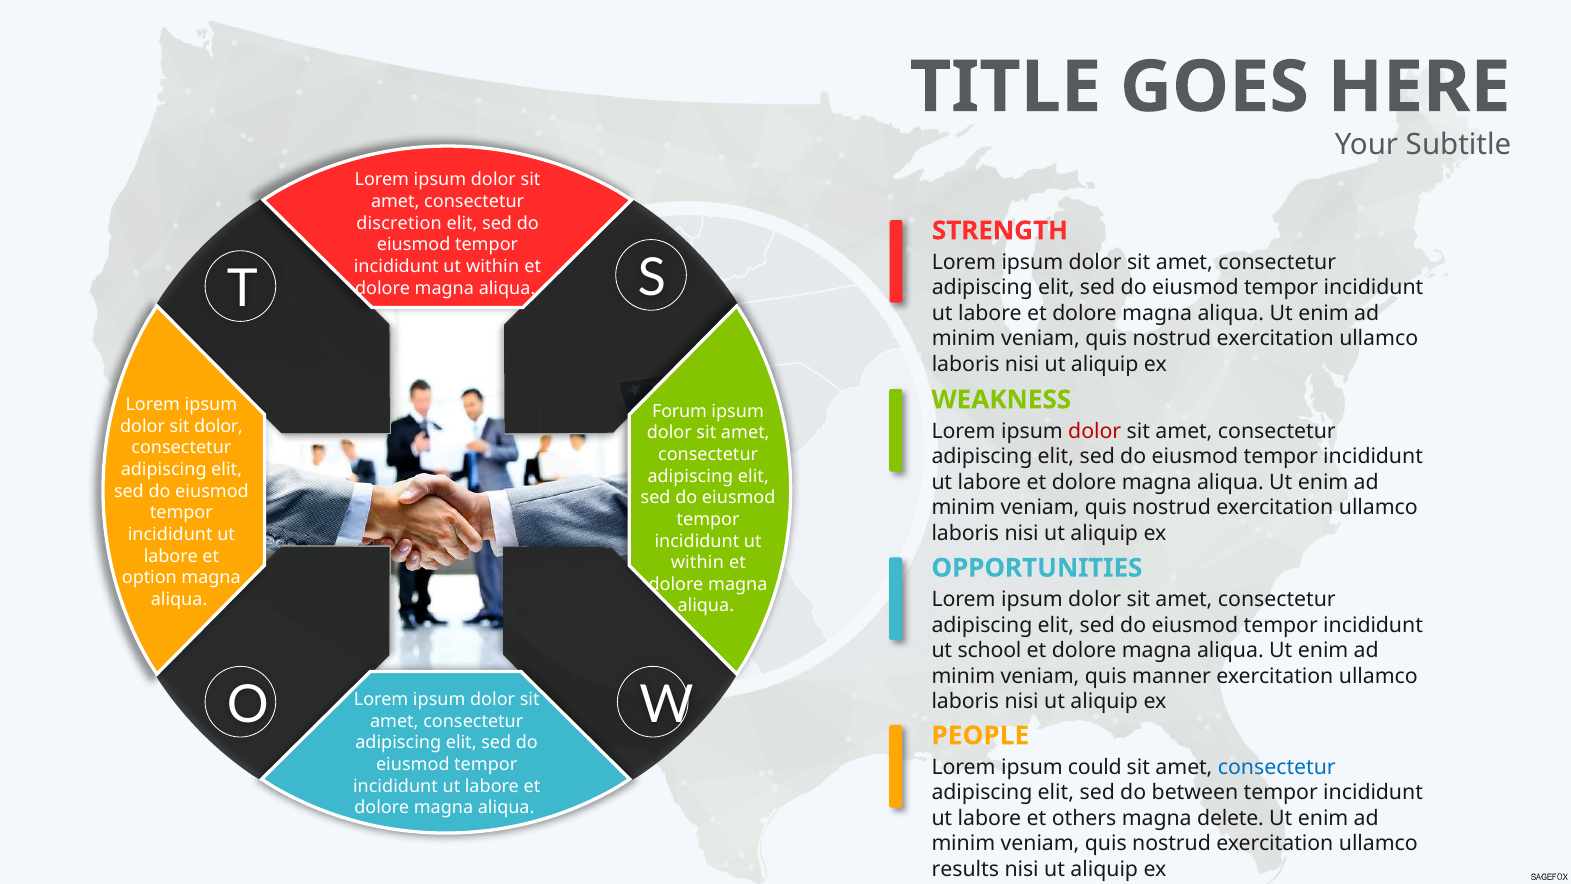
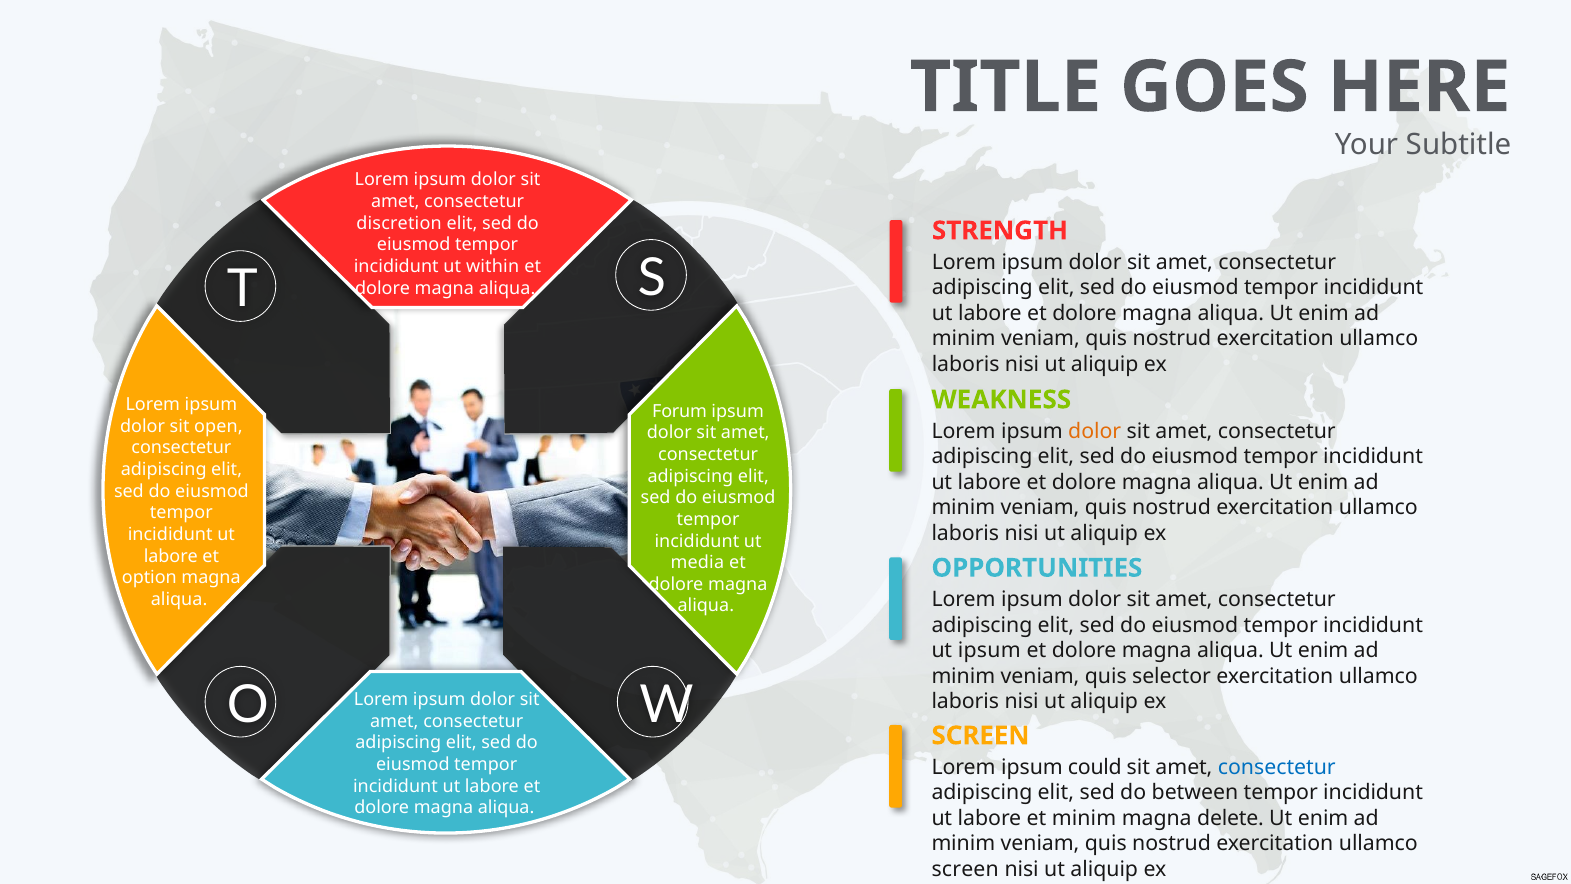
sit dolor: dolor -> open (218, 426)
dolor colour: red -> orange (1095, 431)
within: within -> media (697, 562)
ut school: school -> ipsum (989, 650)
manner: manner -> selector (1172, 676)
PEOPLE: PEOPLE -> SCREEN (980, 735)
et others: others -> minim (1084, 818)
results: results -> screen (965, 869)
